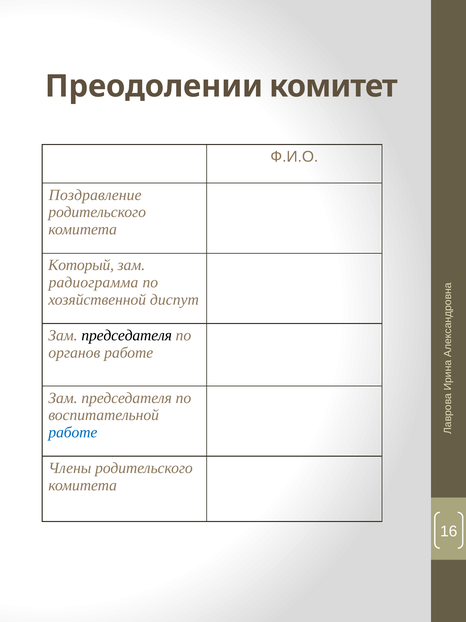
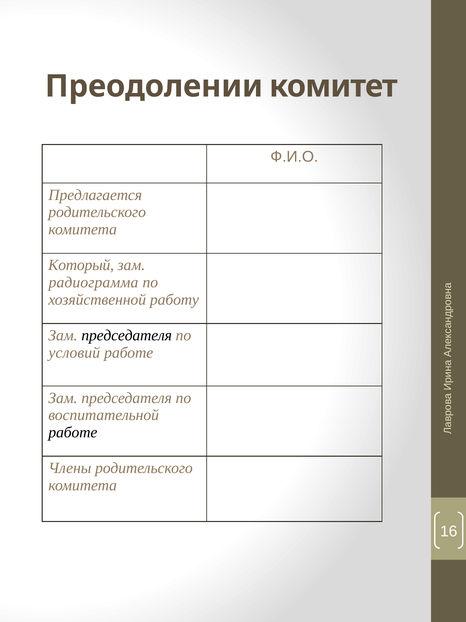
Поздравление: Поздравление -> Предлагается (95, 195)
диспут: диспут -> работу (174, 299)
органов: органов -> условий (74, 352)
работе colour: blue -> black (73, 432)
